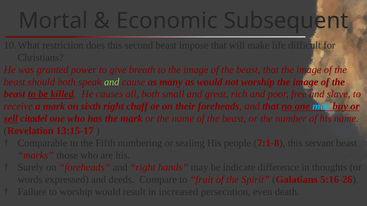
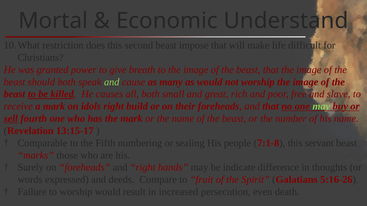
Subsequent: Subsequent -> Understand (286, 21)
sixth: sixth -> idols (91, 107)
chaff: chaff -> build (137, 107)
may colour: light blue -> light green (321, 107)
citadel: citadel -> fourth (34, 119)
